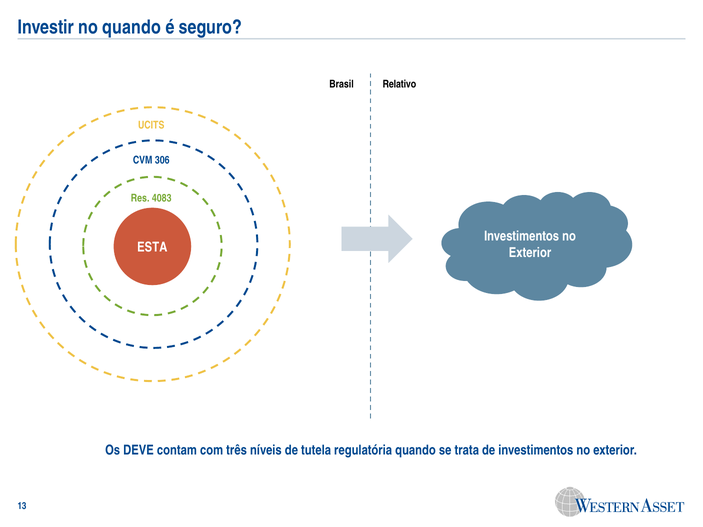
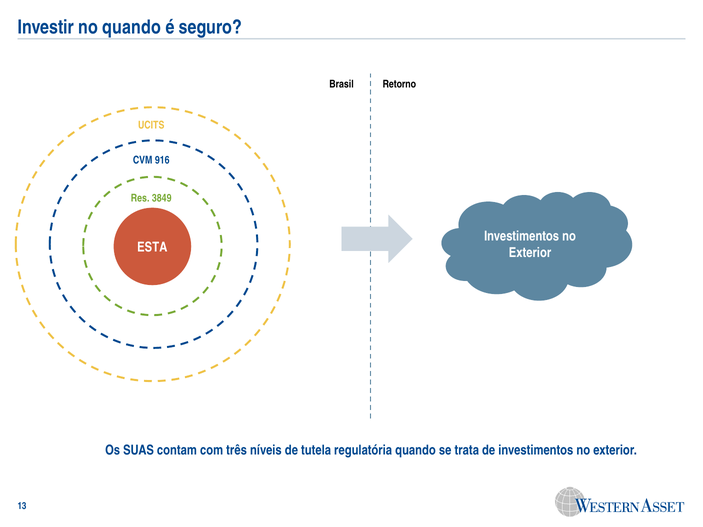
Relativo: Relativo -> Retorno (399, 84)
306: 306 -> 916 (162, 160)
4083: 4083 -> 3849 (162, 198)
DEVE: DEVE -> SUAS (139, 450)
